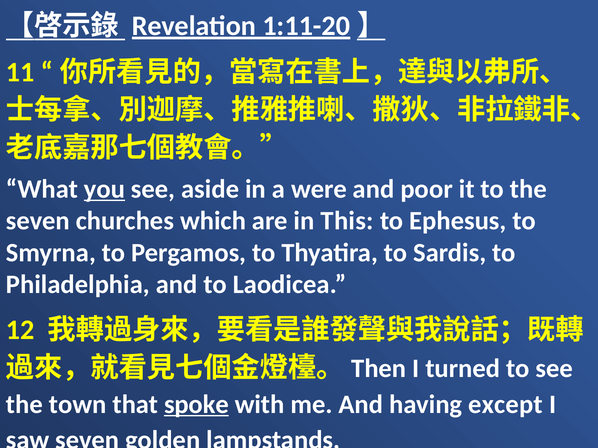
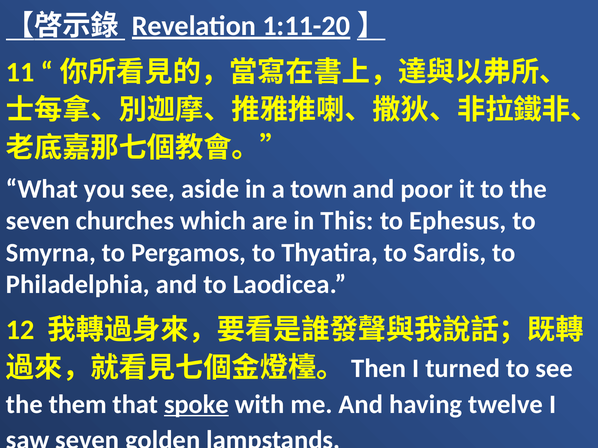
you underline: present -> none (104, 189)
were: were -> town (319, 189)
town: town -> them (78, 405)
except: except -> twelve (506, 405)
